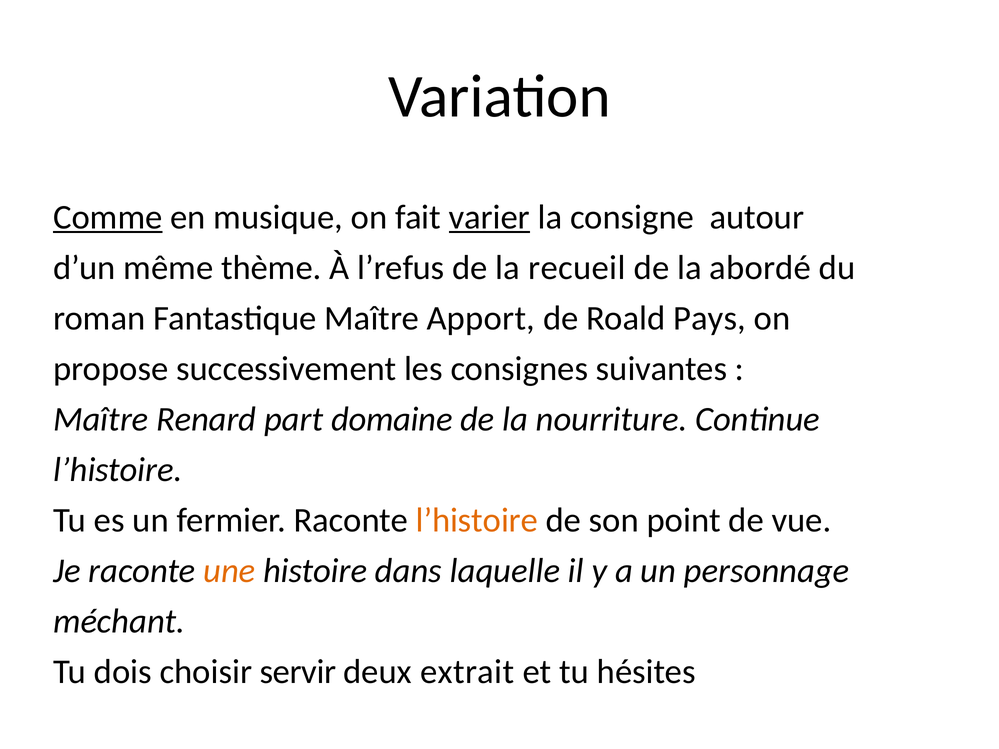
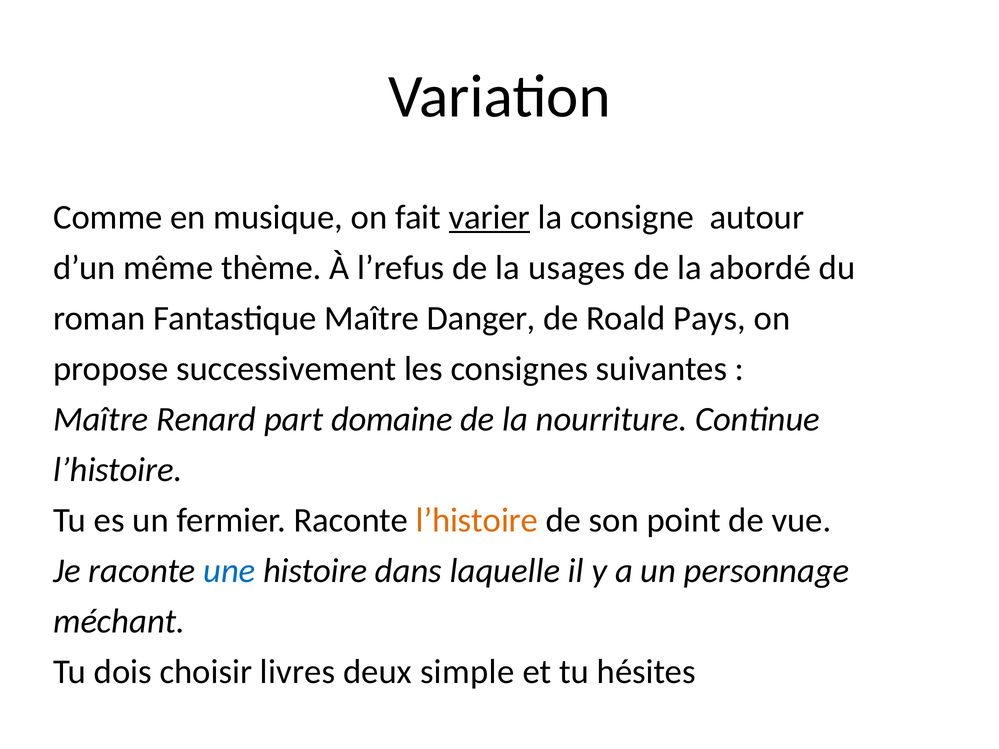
Comme underline: present -> none (108, 217)
recueil: recueil -> usages (577, 268)
Apport: Apport -> Danger (481, 318)
une colour: orange -> blue (229, 571)
servir: servir -> livres (298, 672)
extrait: extrait -> simple (467, 672)
